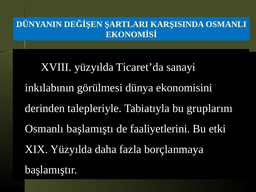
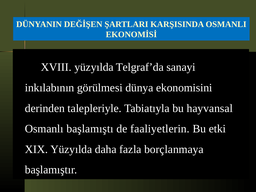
Ticaret’da: Ticaret’da -> Telgraf’da (140, 67)
gruplarını: gruplarını -> hayvansal (210, 108)
faaliyetlerini: faaliyetlerini -> faaliyetlerin (160, 129)
